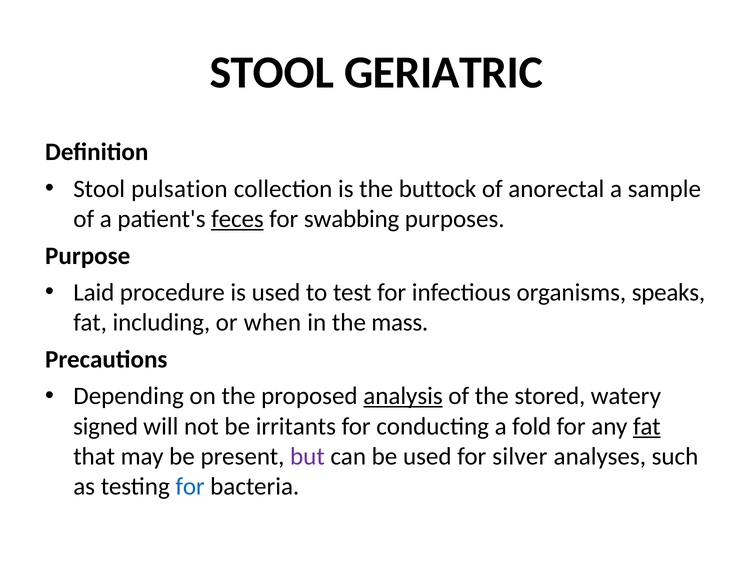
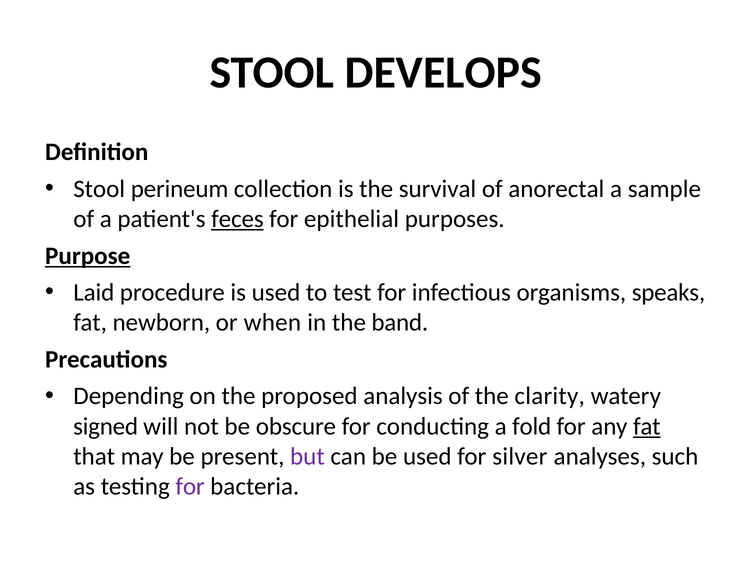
GERIATRIC: GERIATRIC -> DEVELOPS (443, 73)
pulsation: pulsation -> perineum (180, 189)
buttock: buttock -> survival (438, 189)
swabbing: swabbing -> epithelial (352, 219)
Purpose underline: none -> present (88, 256)
including: including -> newborn (161, 323)
mass: mass -> band (400, 323)
analysis underline: present -> none (403, 396)
stored: stored -> clarity (550, 396)
irritants: irritants -> obscure (296, 426)
for colour: blue -> purple (190, 486)
